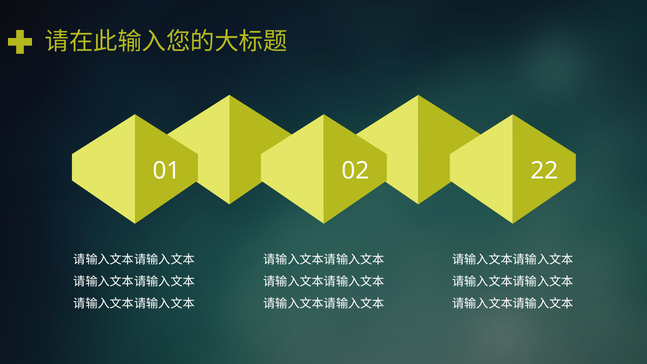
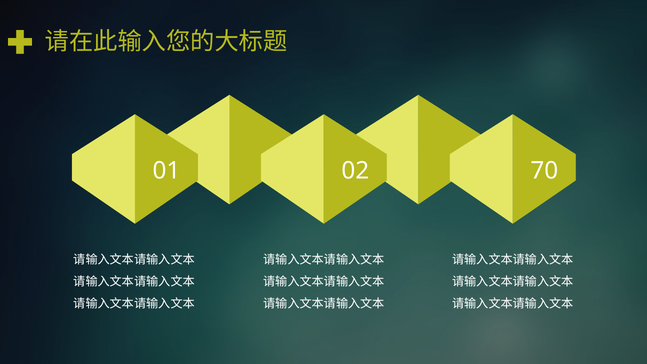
22: 22 -> 70 (544, 171)
